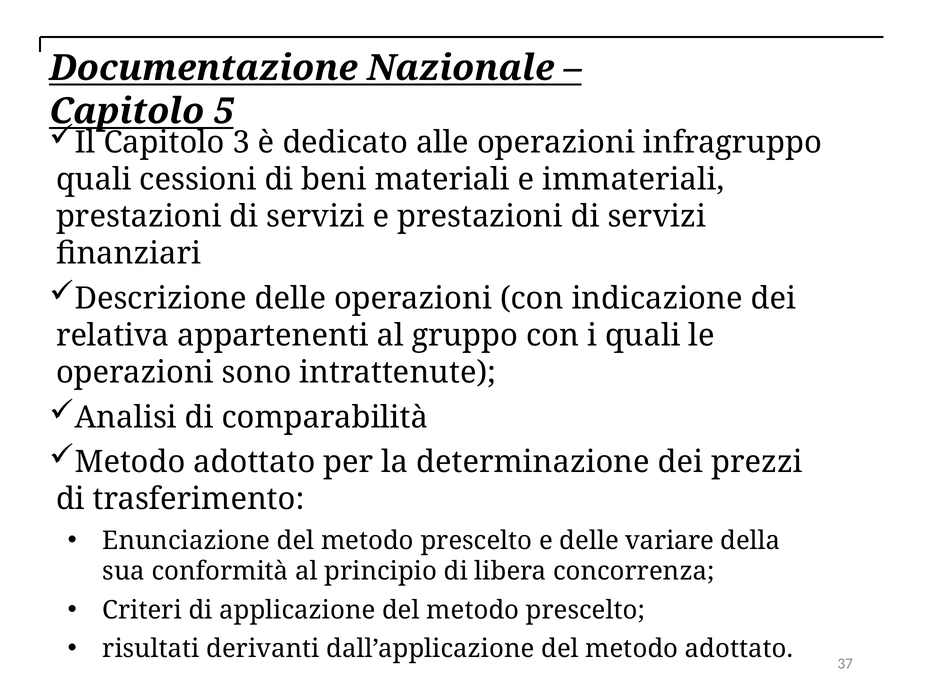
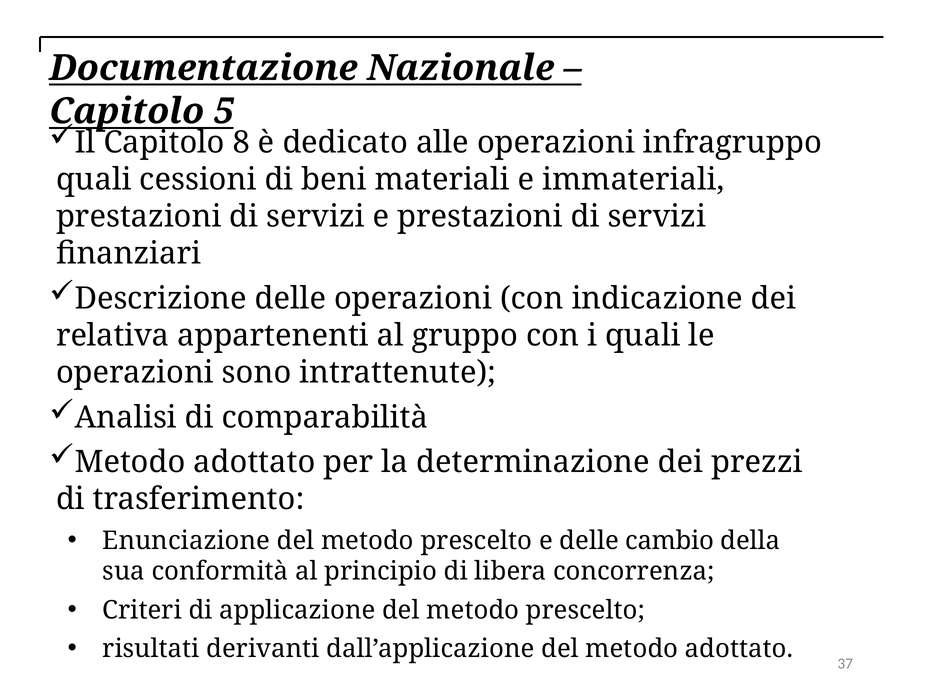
3: 3 -> 8 (241, 142)
variare: variare -> cambio (670, 540)
